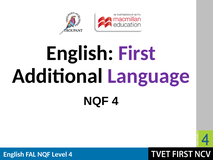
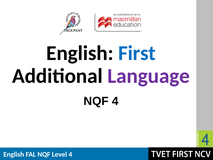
First colour: purple -> blue (137, 53)
